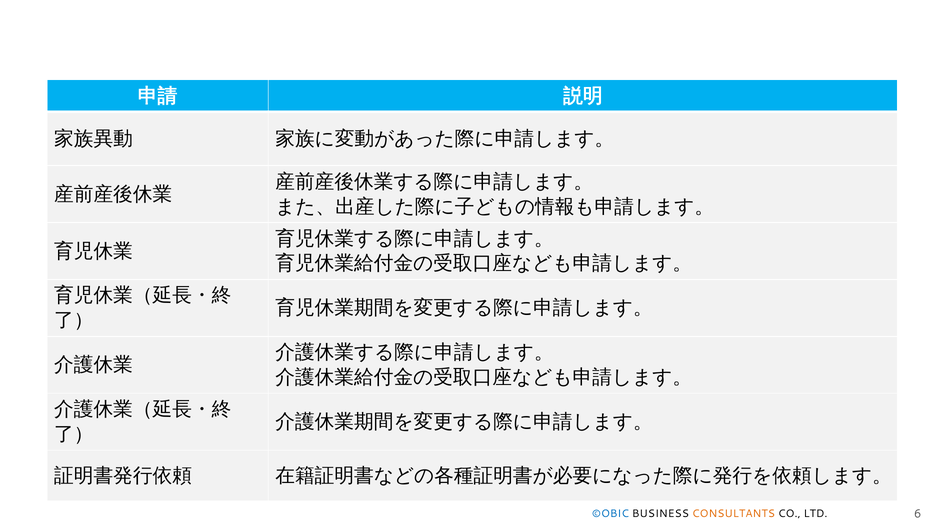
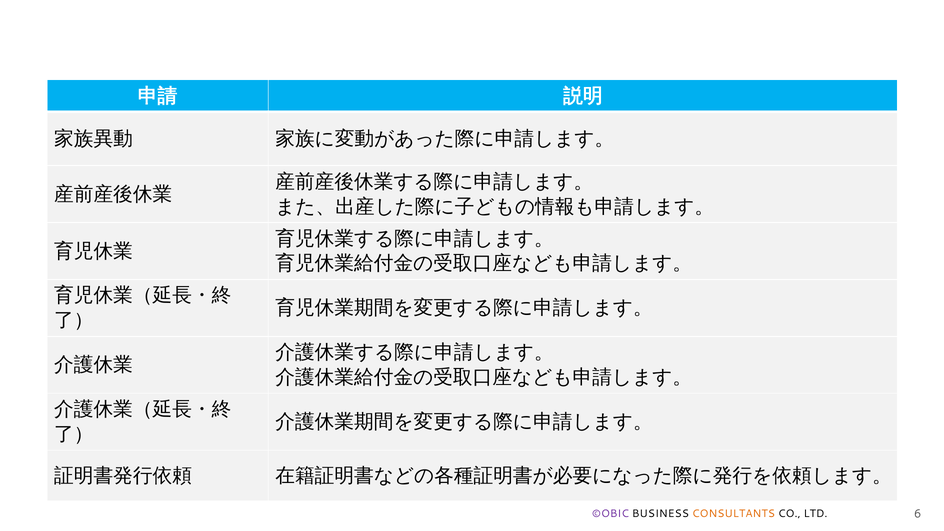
©OBIC colour: blue -> purple (610, 513)
